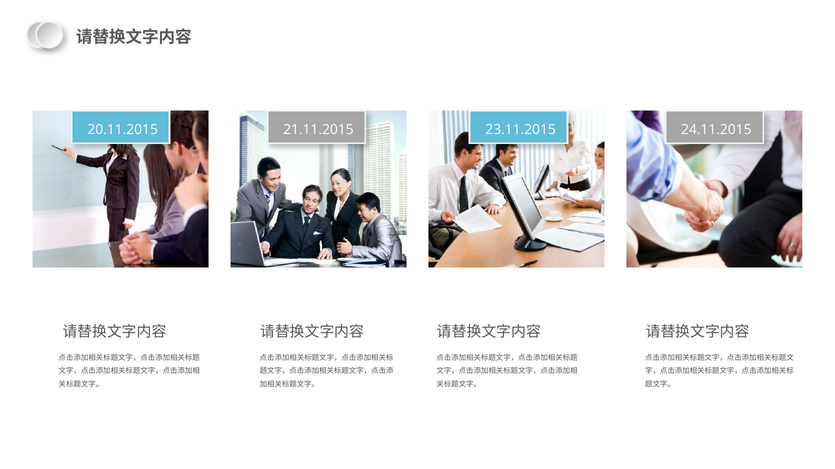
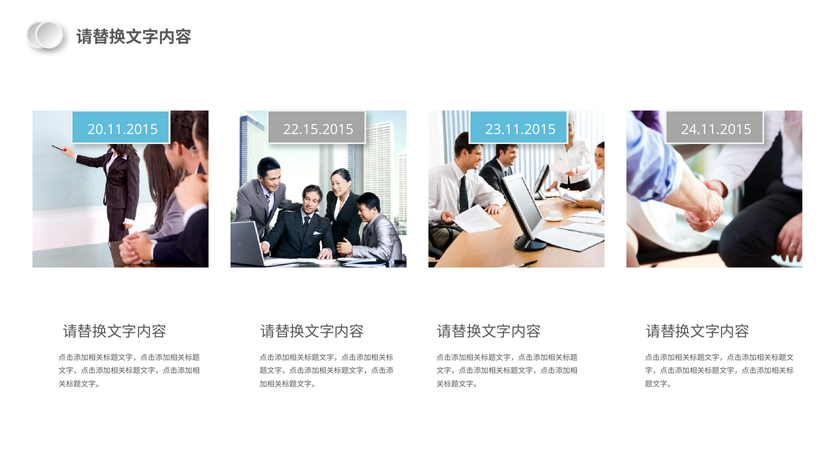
21.11.2015: 21.11.2015 -> 22.15.2015 (318, 130)
